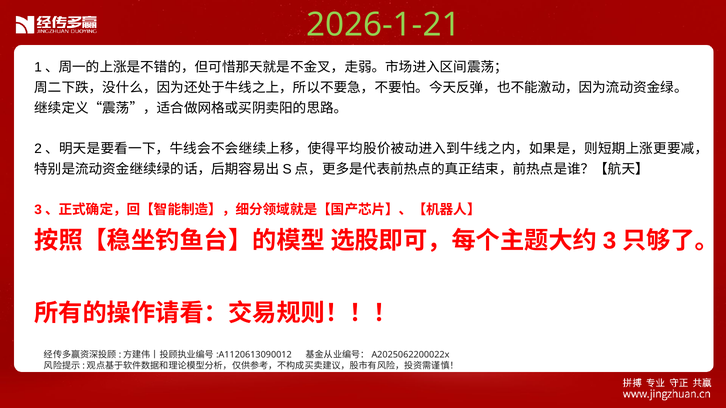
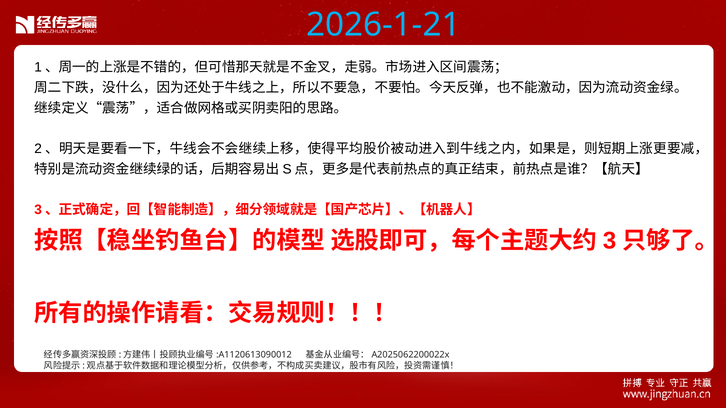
2026-1-21 colour: light green -> light blue (383, 25)
